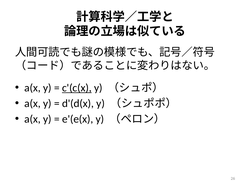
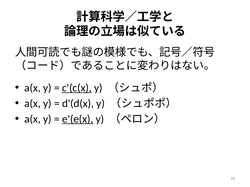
e'(e(x underline: none -> present (78, 119)
